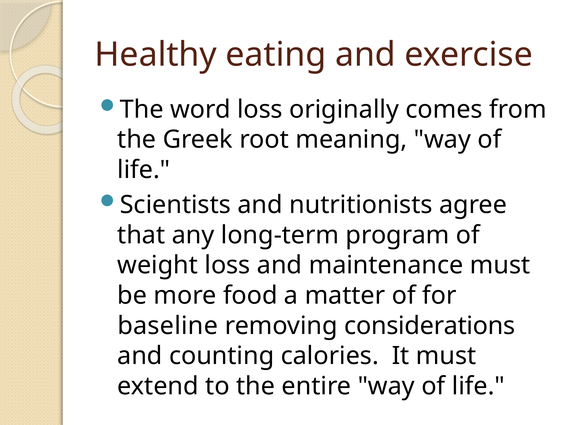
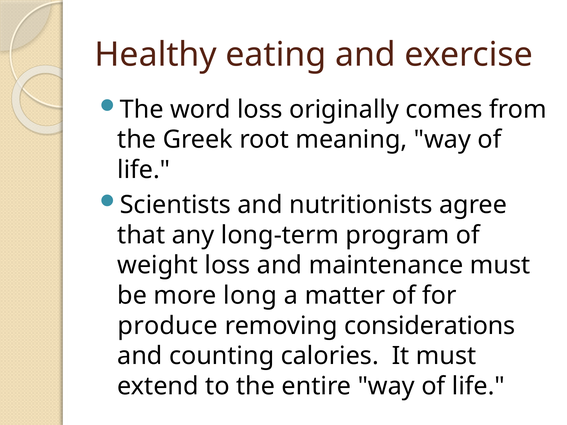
food: food -> long (250, 296)
baseline: baseline -> produce (168, 326)
